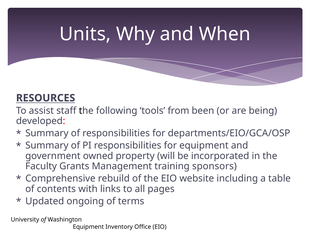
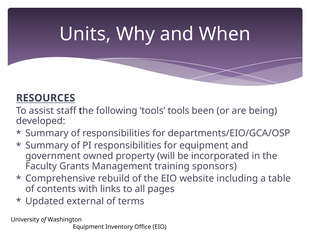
tools from: from -> tools (178, 110)
ongoing: ongoing -> external (85, 201)
